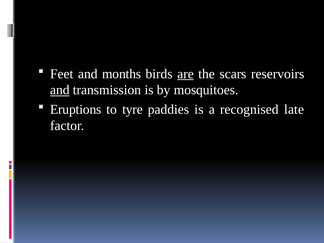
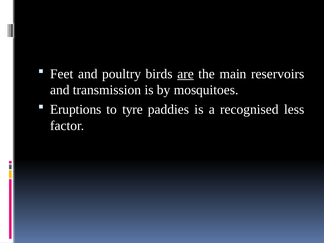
months: months -> poultry (122, 74)
scars: scars -> main (233, 74)
and underline: present -> none (60, 90)
late: late -> less (294, 109)
